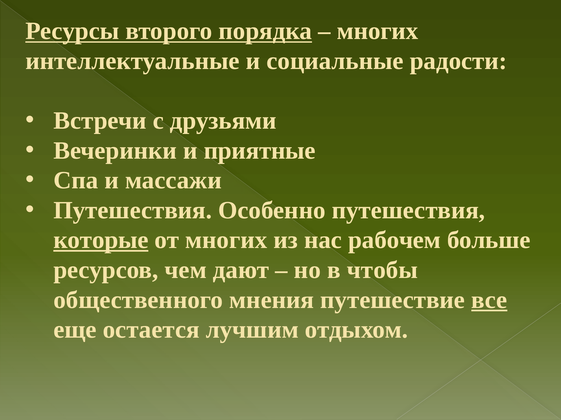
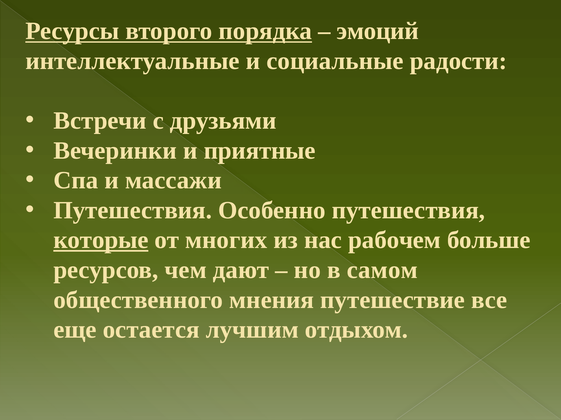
многих: многих -> эмоций (378, 31)
чтобы: чтобы -> самом (382, 270)
все underline: present -> none (489, 300)
